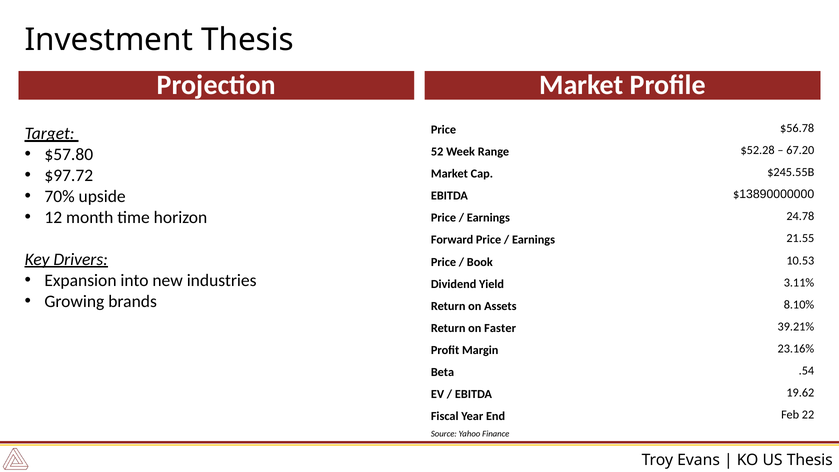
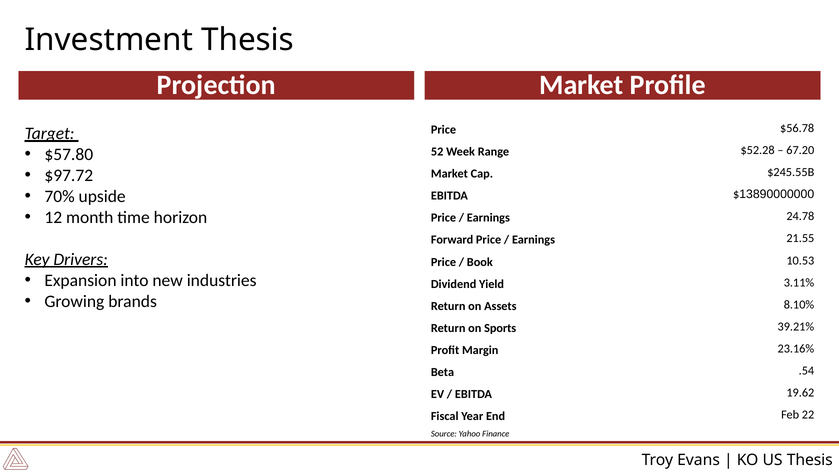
Faster: Faster -> Sports (500, 328)
